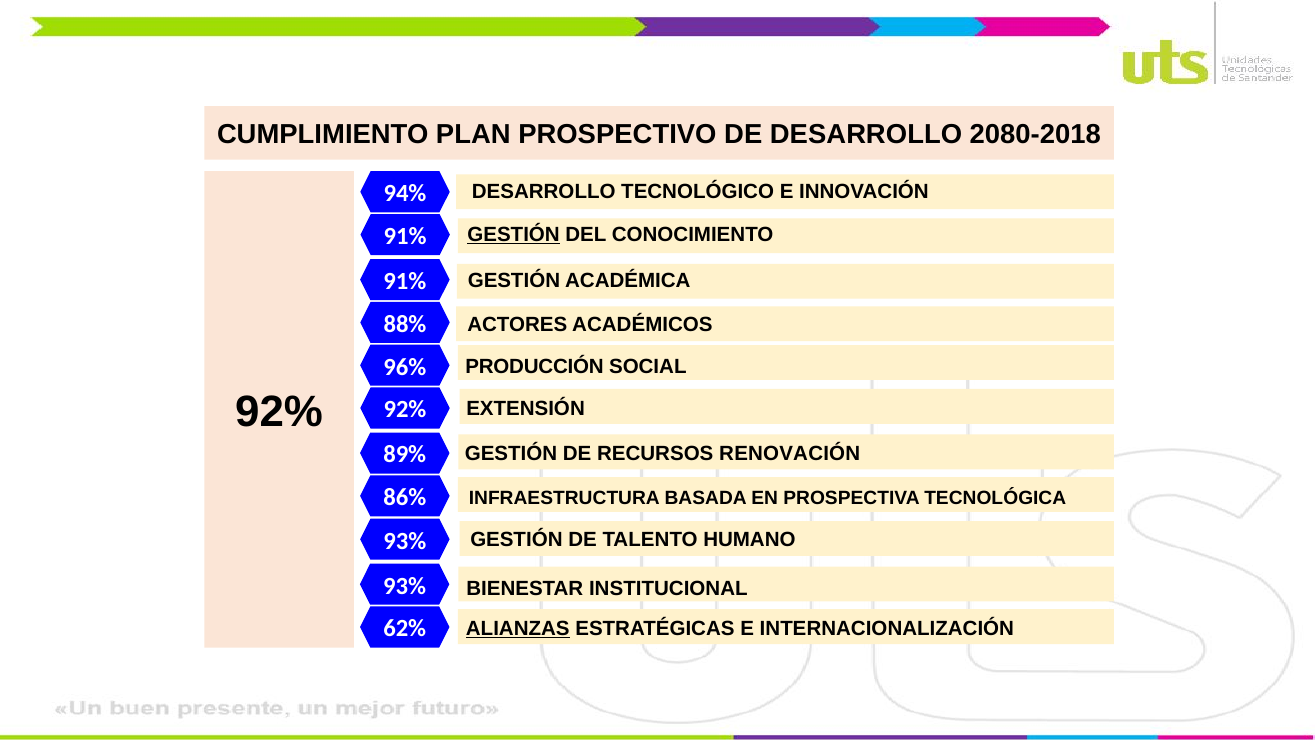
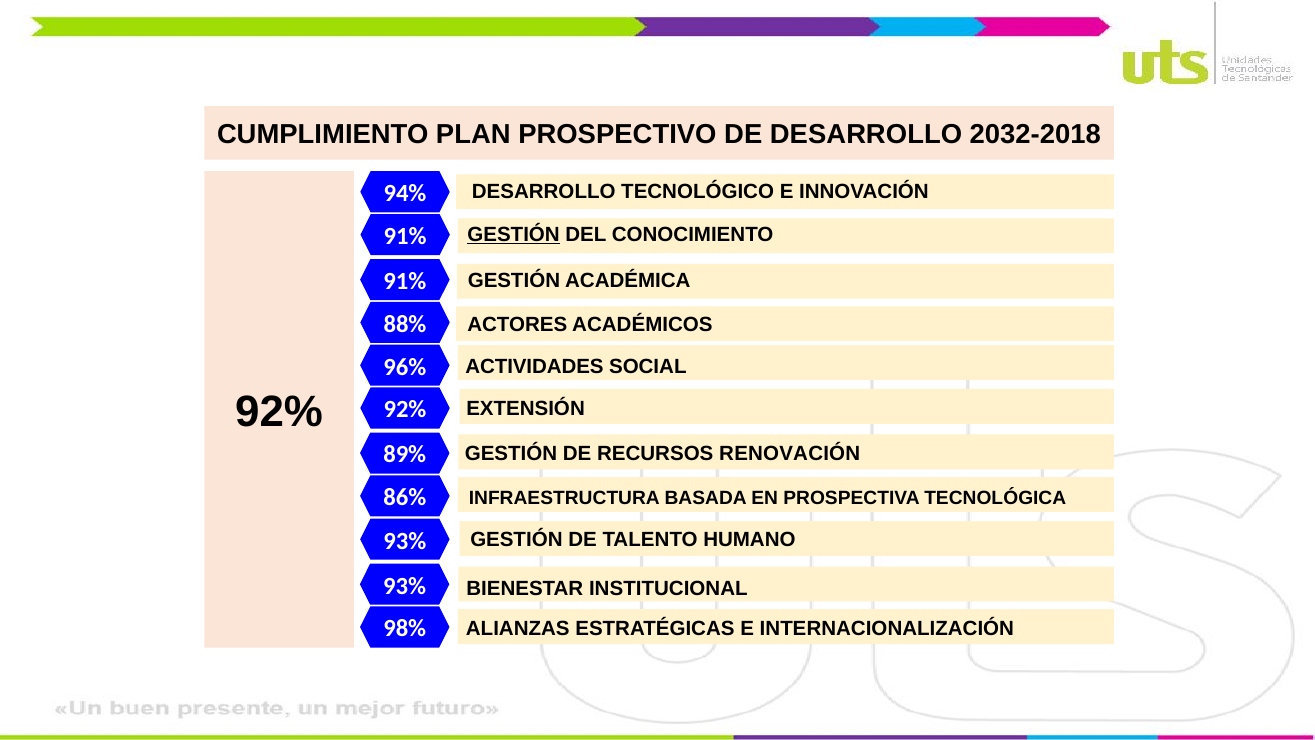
2080-2018: 2080-2018 -> 2032-2018 (1035, 135)
PRODUCCIÓN: PRODUCCIÓN -> ACTIVIDADES (534, 366)
62%: 62% -> 98% (405, 628)
ALIANZAS underline: present -> none (518, 629)
